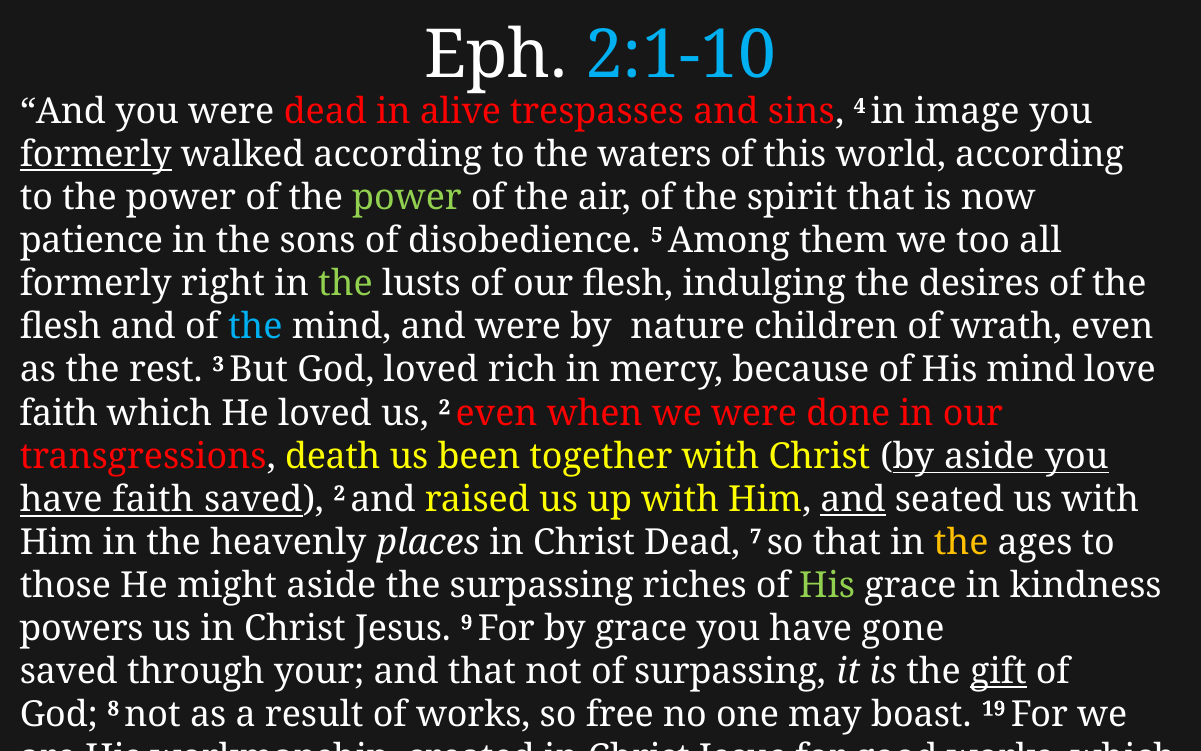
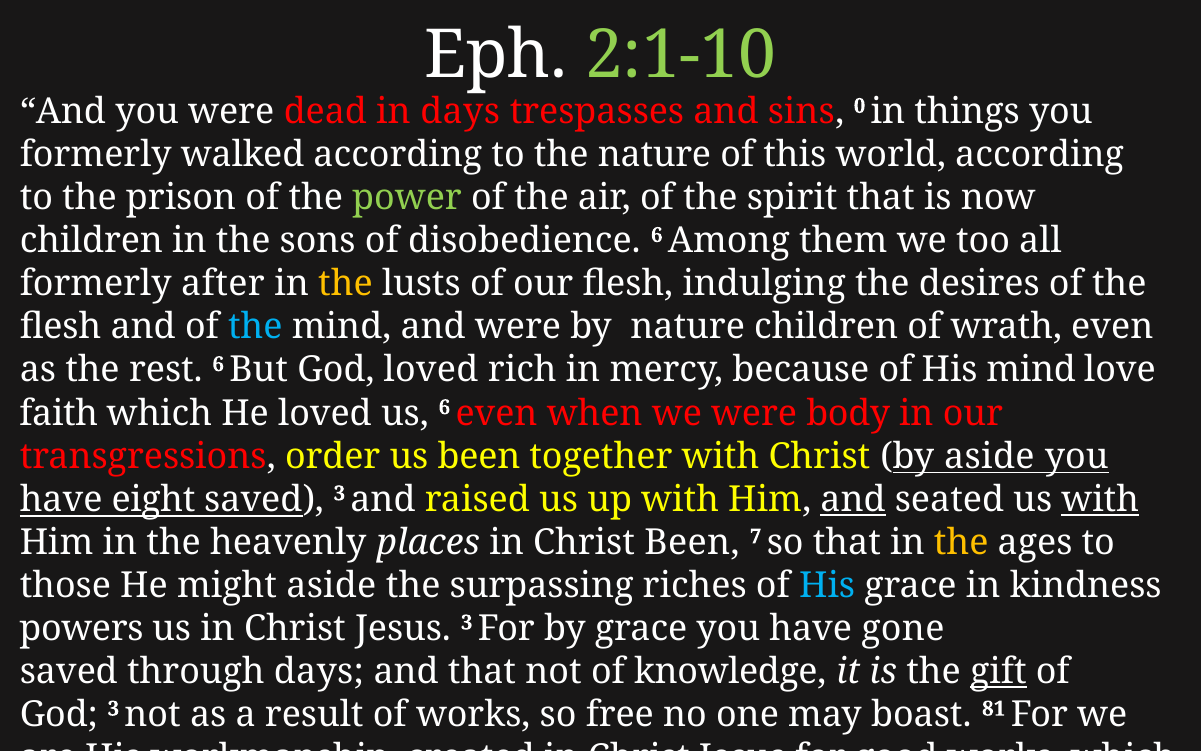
2:1-10 colour: light blue -> light green (681, 55)
in alive: alive -> days (460, 112)
4: 4 -> 0 (860, 106)
image: image -> things (967, 112)
formerly underline: present -> none (96, 155)
the waters: waters -> nature (654, 155)
to the power: power -> prison (181, 198)
patience: patience -> children (91, 241)
disobedience 5: 5 -> 6 (657, 235)
right: right -> after (223, 284)
the colour: light green -> yellow (346, 284)
rest 3: 3 -> 6 (218, 364)
us 2: 2 -> 6 (444, 407)
done: done -> body (848, 413)
death: death -> order (333, 456)
have faith: faith -> eight (153, 499)
saved 2: 2 -> 3 (339, 493)
with underline: none -> present (1100, 499)
Christ Dead: Dead -> Been (692, 542)
His colour: light green -> light blue (827, 585)
Jesus 9: 9 -> 3 (467, 622)
through your: your -> days (319, 671)
of surpassing: surpassing -> knowledge (730, 671)
God 8: 8 -> 3 (113, 708)
19: 19 -> 81 (994, 708)
